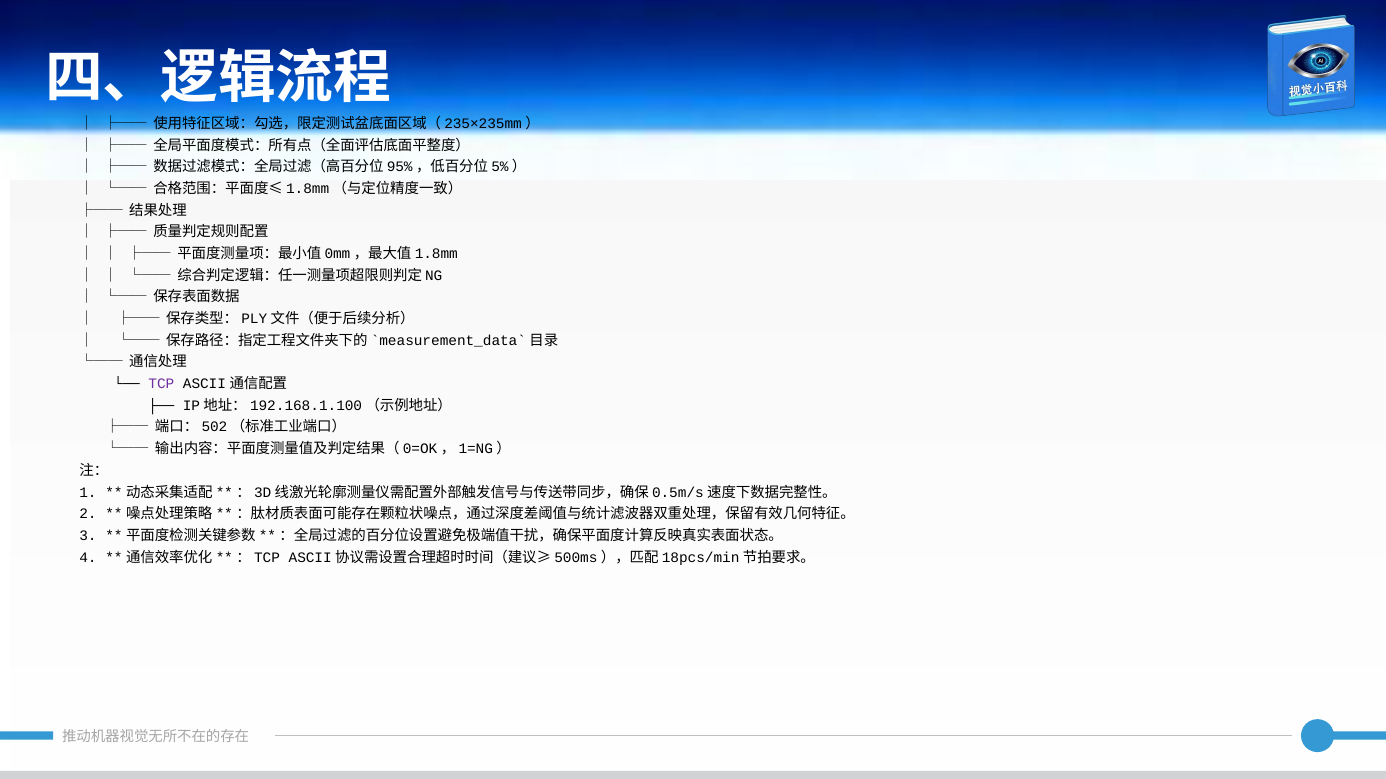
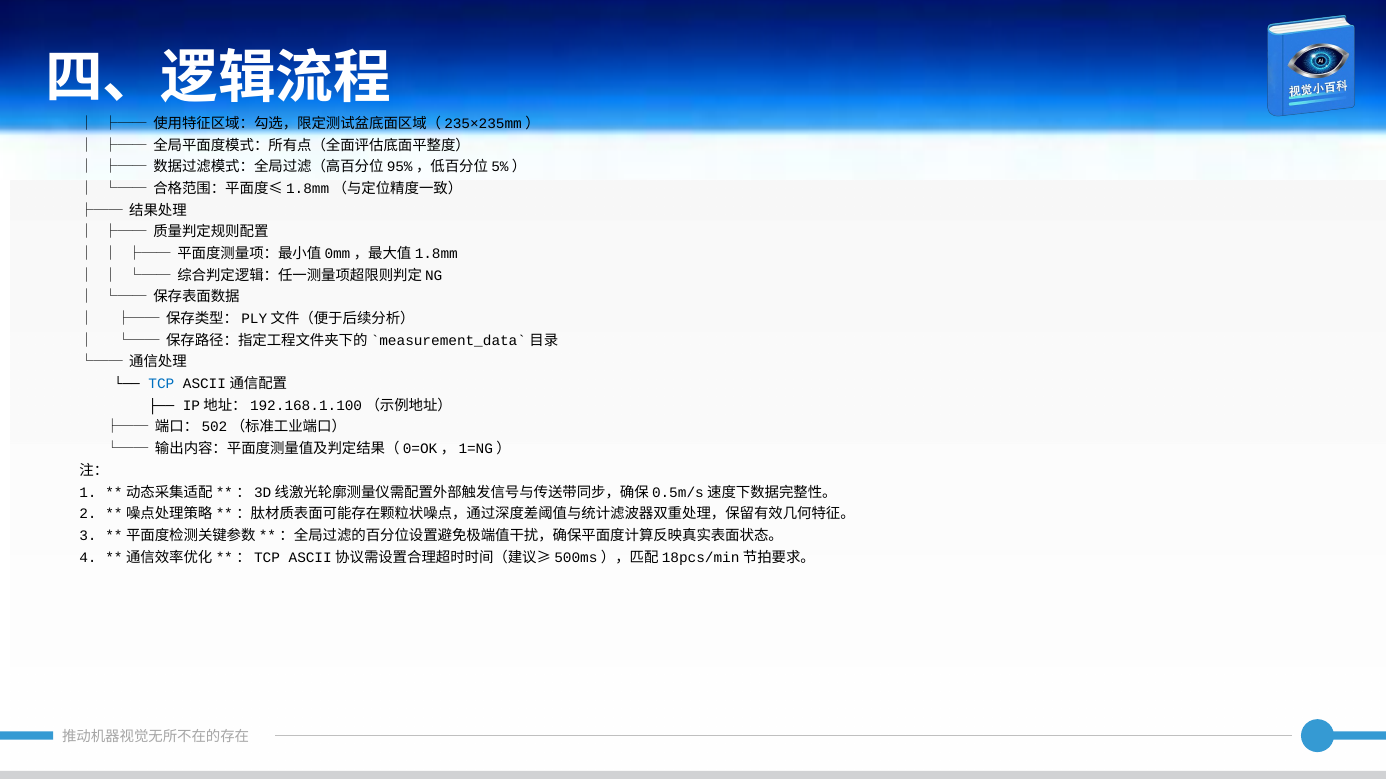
TCP colour: purple -> blue (161, 384)
